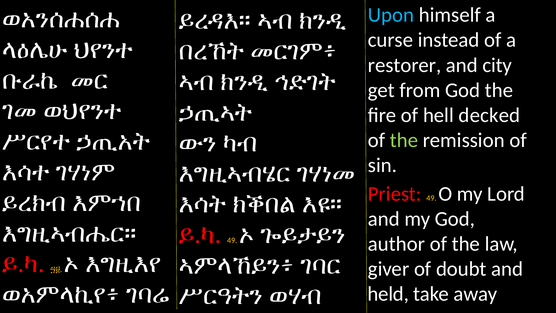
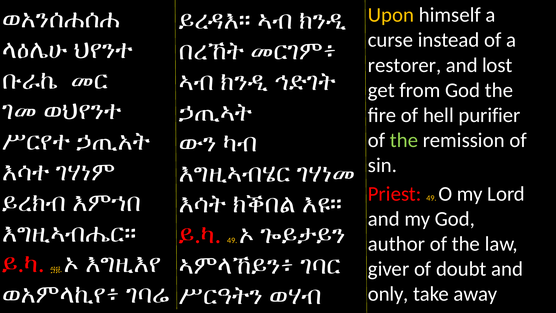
Upon colour: light blue -> yellow (391, 15)
city: city -> lost (497, 65)
decked: decked -> purifier (490, 115)
held: held -> only (388, 294)
